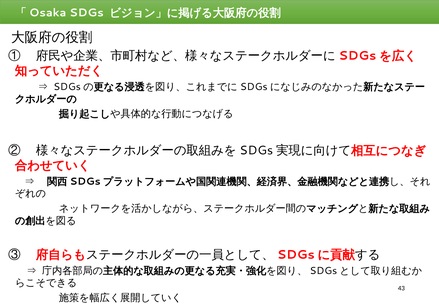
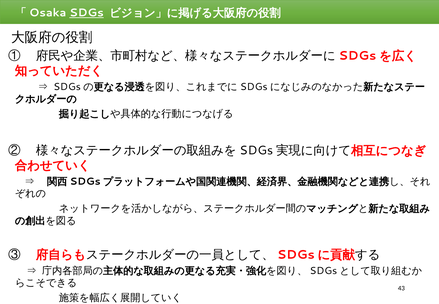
SDGs underline: none -> present (87, 13)
